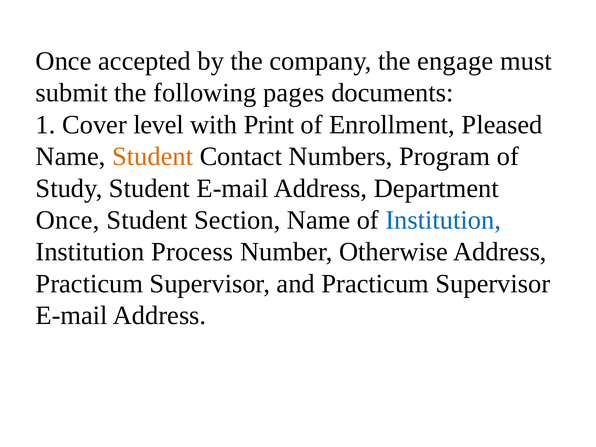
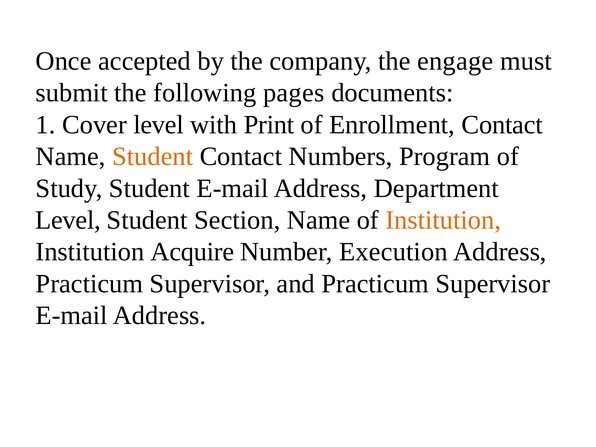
Enrollment Pleased: Pleased -> Contact (502, 125)
Once: Once -> Level (68, 220)
Institution colour: blue -> orange (443, 220)
Process: Process -> Acquire (192, 252)
Otherwise: Otherwise -> Execution (393, 252)
